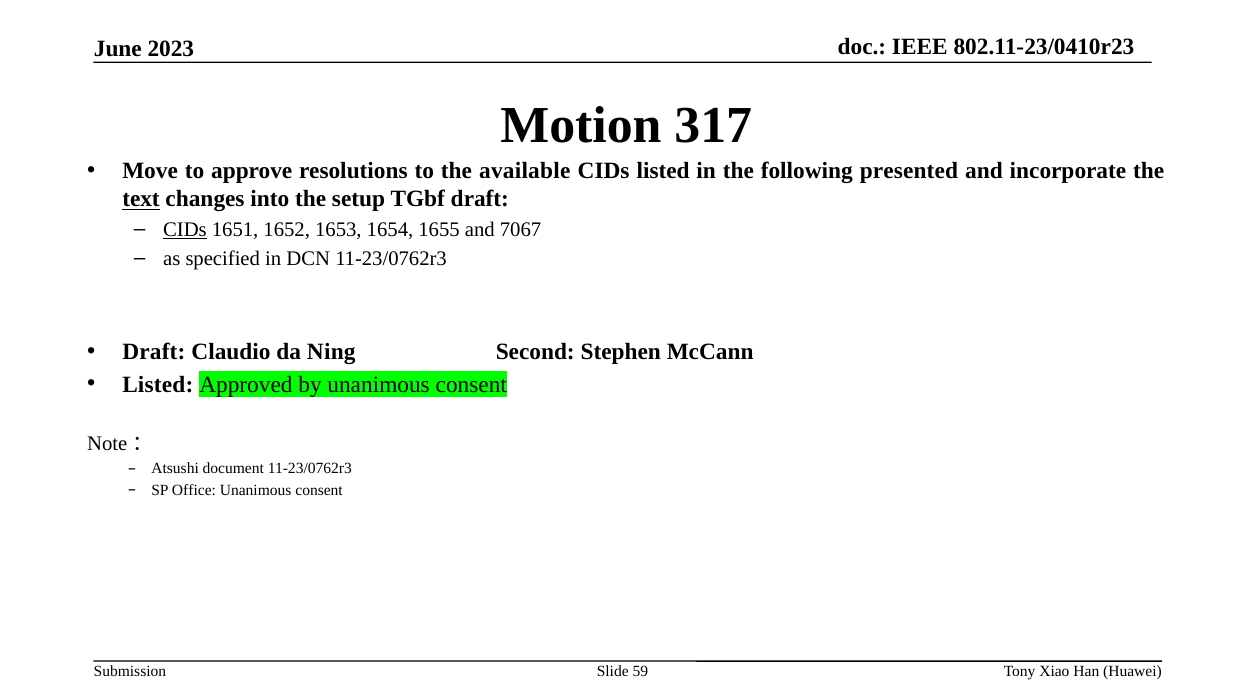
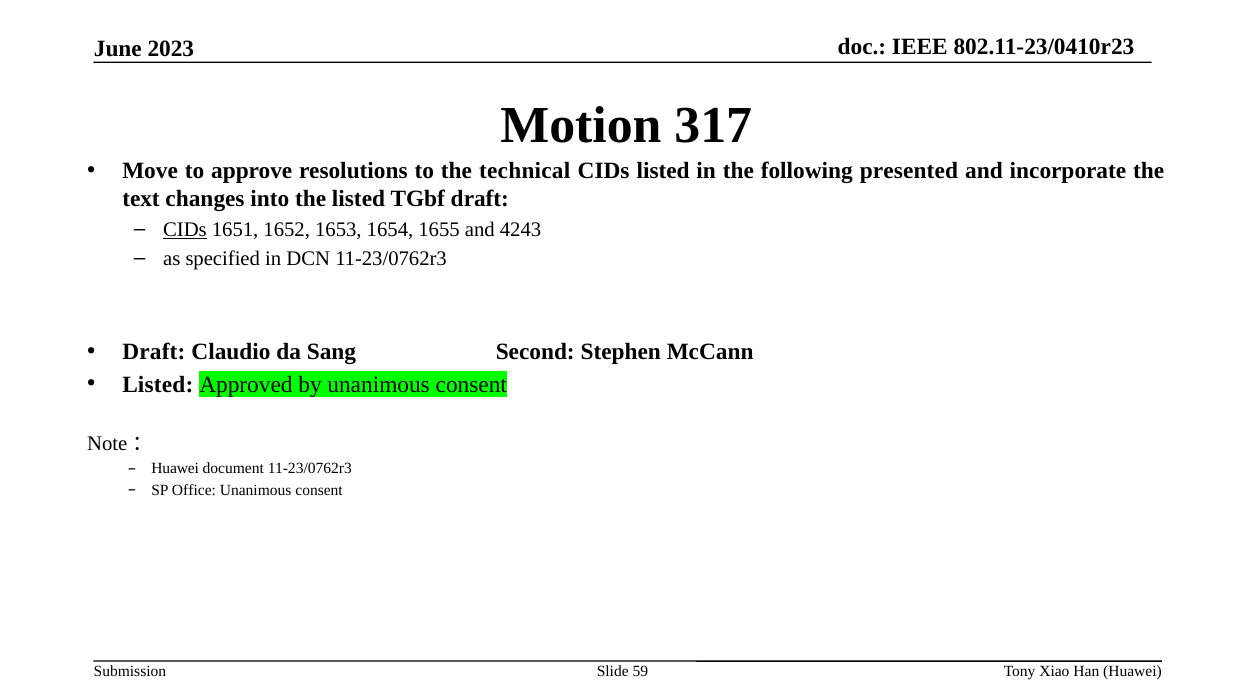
available: available -> technical (525, 171)
text underline: present -> none (141, 199)
the setup: setup -> listed (359, 199)
7067: 7067 -> 4243 (521, 230)
Ning: Ning -> Sang (331, 352)
Atsushi: Atsushi -> Huawei (175, 468)
